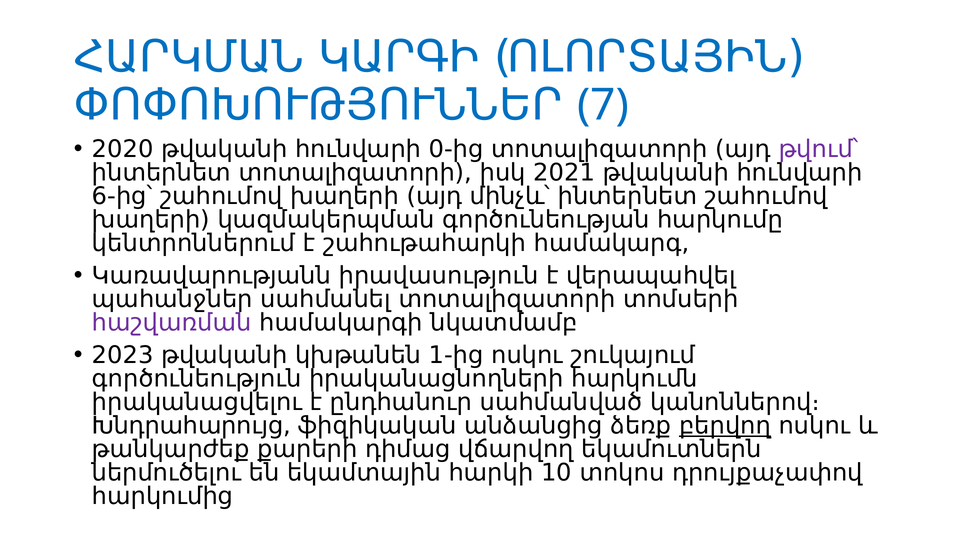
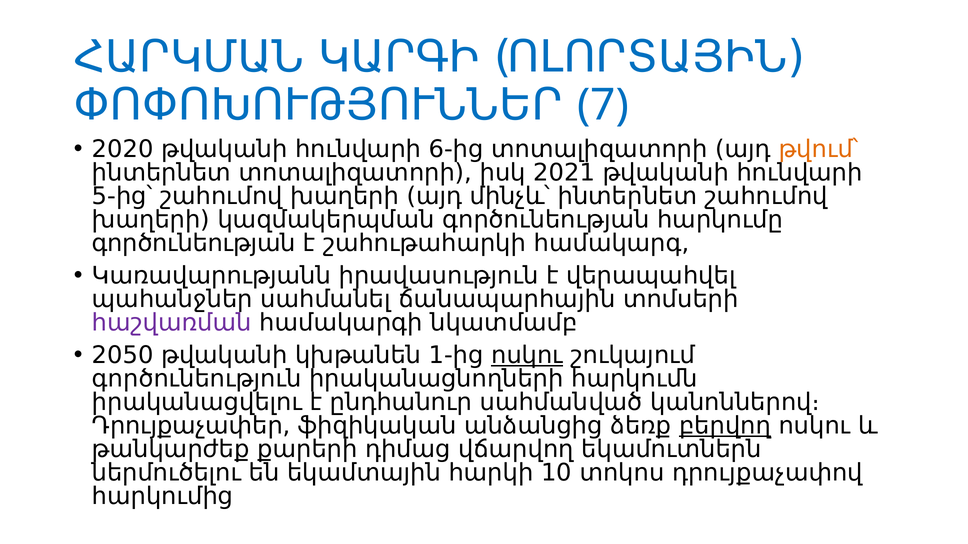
0-ից: 0-ից -> 6-ից (456, 149)
թվում՝ colour: purple -> orange (819, 149)
6-ից՝: 6-ից՝ -> 5-ից՝ (122, 197)
կենտրոններում: կենտրոններում -> գործունեության (194, 244)
սահմանել տոտալիզատորի: տոտալիզատորի -> ճանապարհային (507, 300)
2023: 2023 -> 2050 (123, 356)
ոսկու underline: none -> present (527, 356)
Խնդրահարույց: Խնդրահարույց -> Դրույքաչափեր (191, 426)
